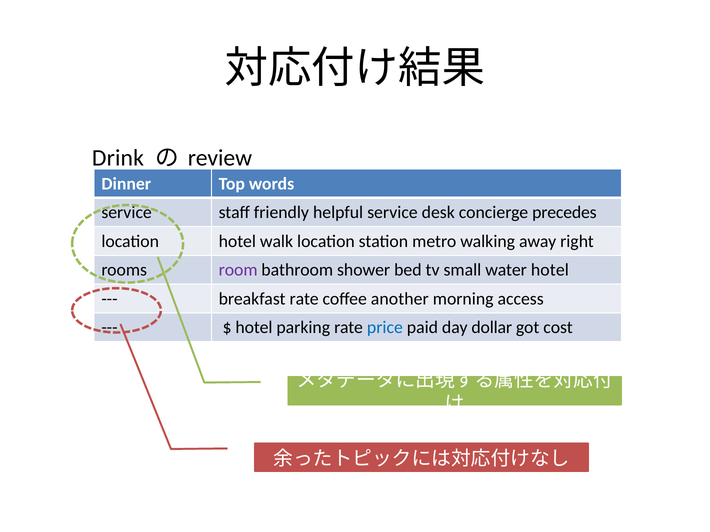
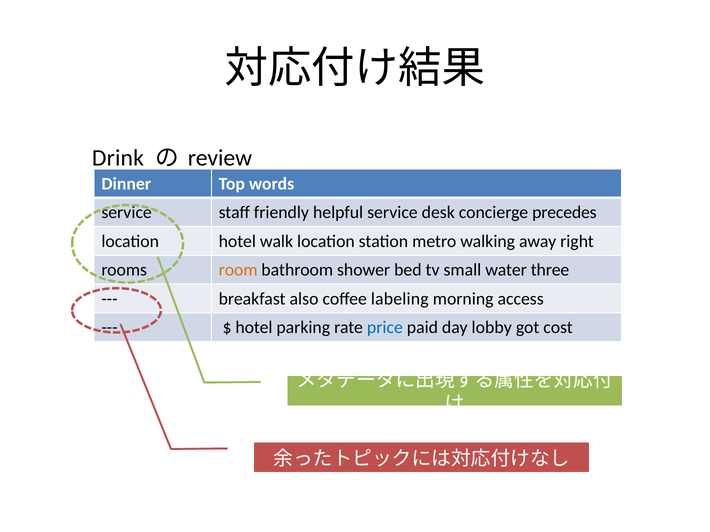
room colour: purple -> orange (238, 270)
water hotel: hotel -> three (550, 270)
breakfast rate: rate -> also (304, 299)
another: another -> labeling (400, 299)
dollar: dollar -> lobby (492, 328)
